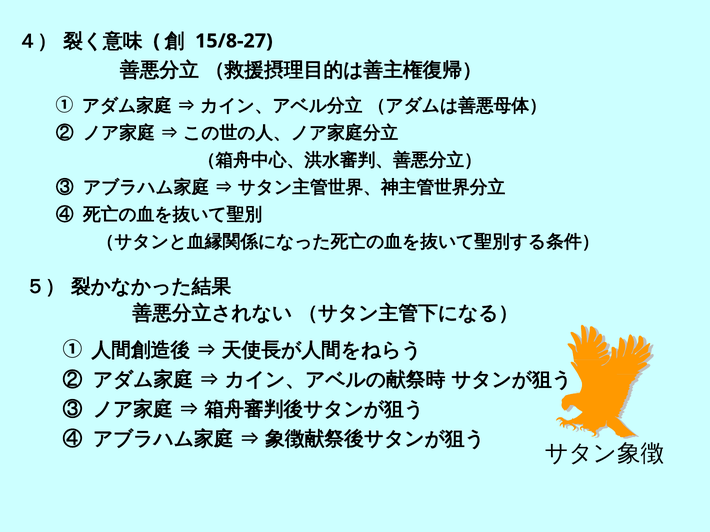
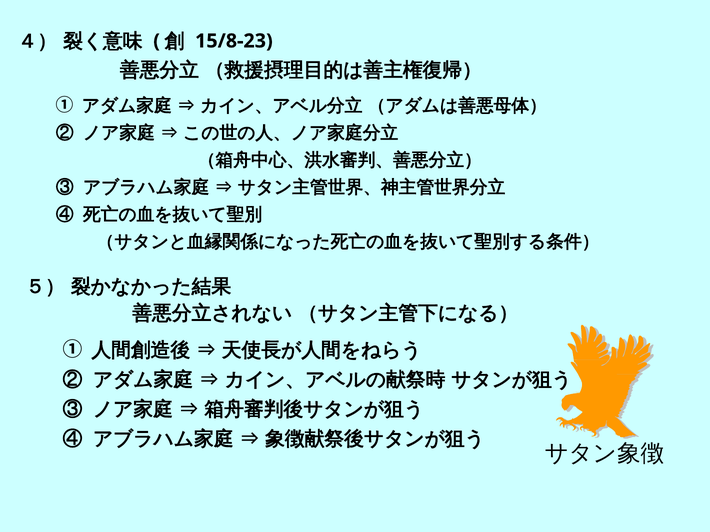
15/8-27: 15/8-27 -> 15/8-23 (234, 41)
